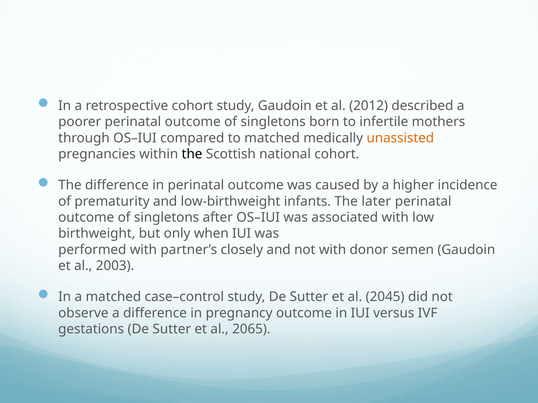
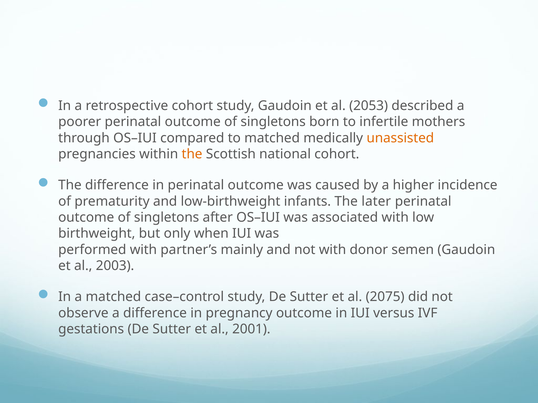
2012: 2012 -> 2053 (369, 106)
the colour: black -> orange (192, 154)
closely: closely -> mainly (242, 250)
2045: 2045 -> 2075 (385, 297)
2065: 2065 -> 2001 (251, 329)
